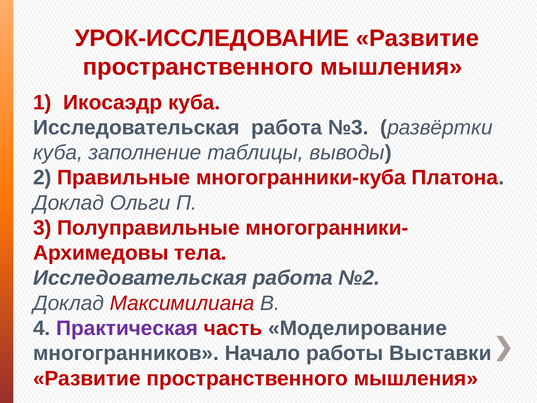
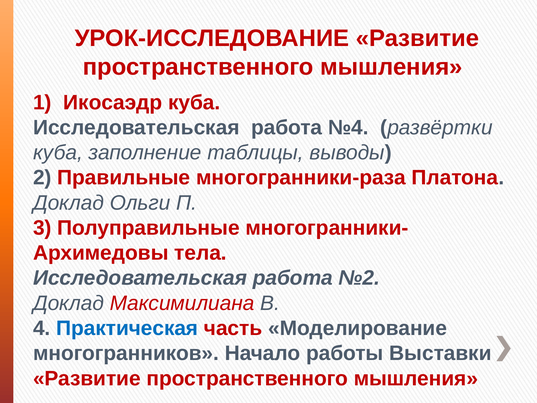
№3: №3 -> №4 (348, 127)
многогранники-куба: многогранники-куба -> многогранники-раза (301, 178)
Практическая colour: purple -> blue (127, 328)
